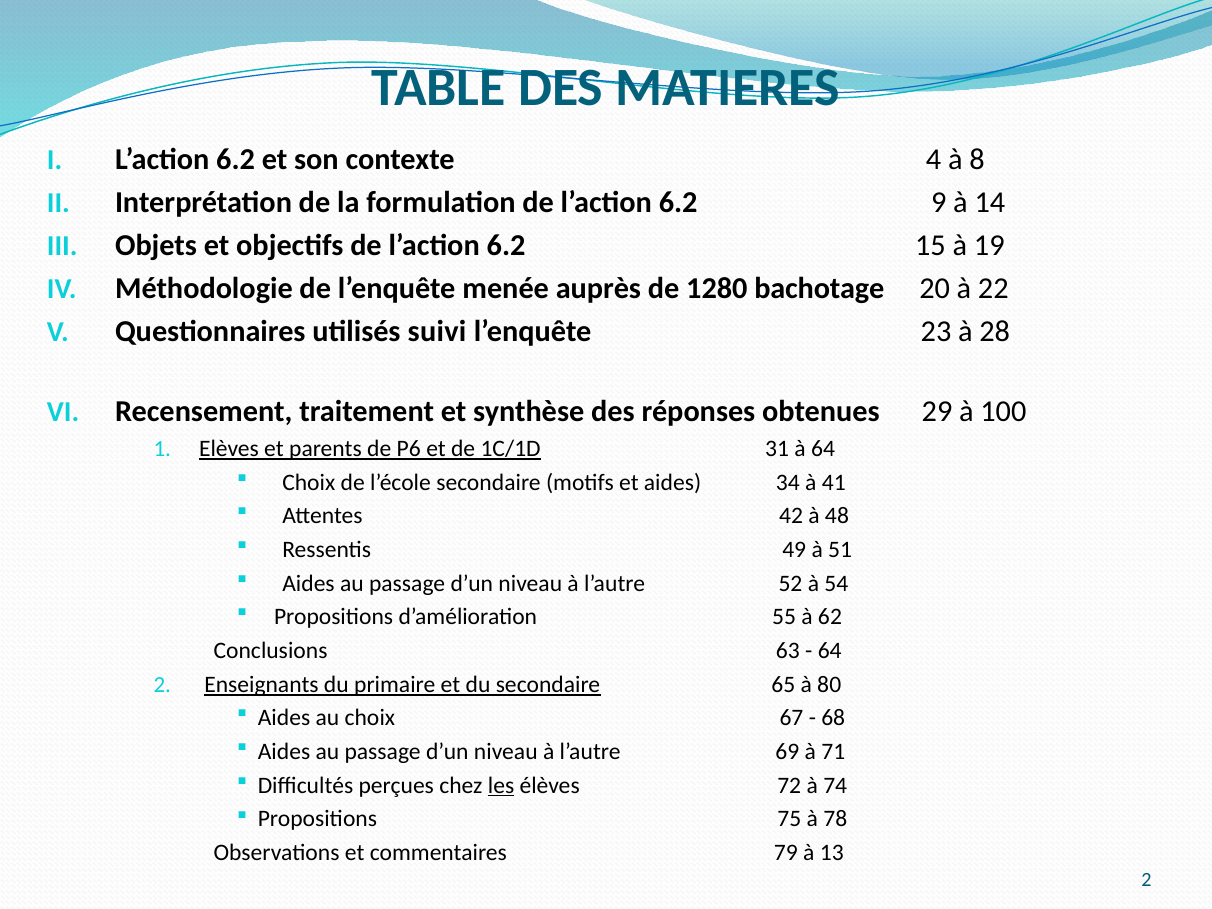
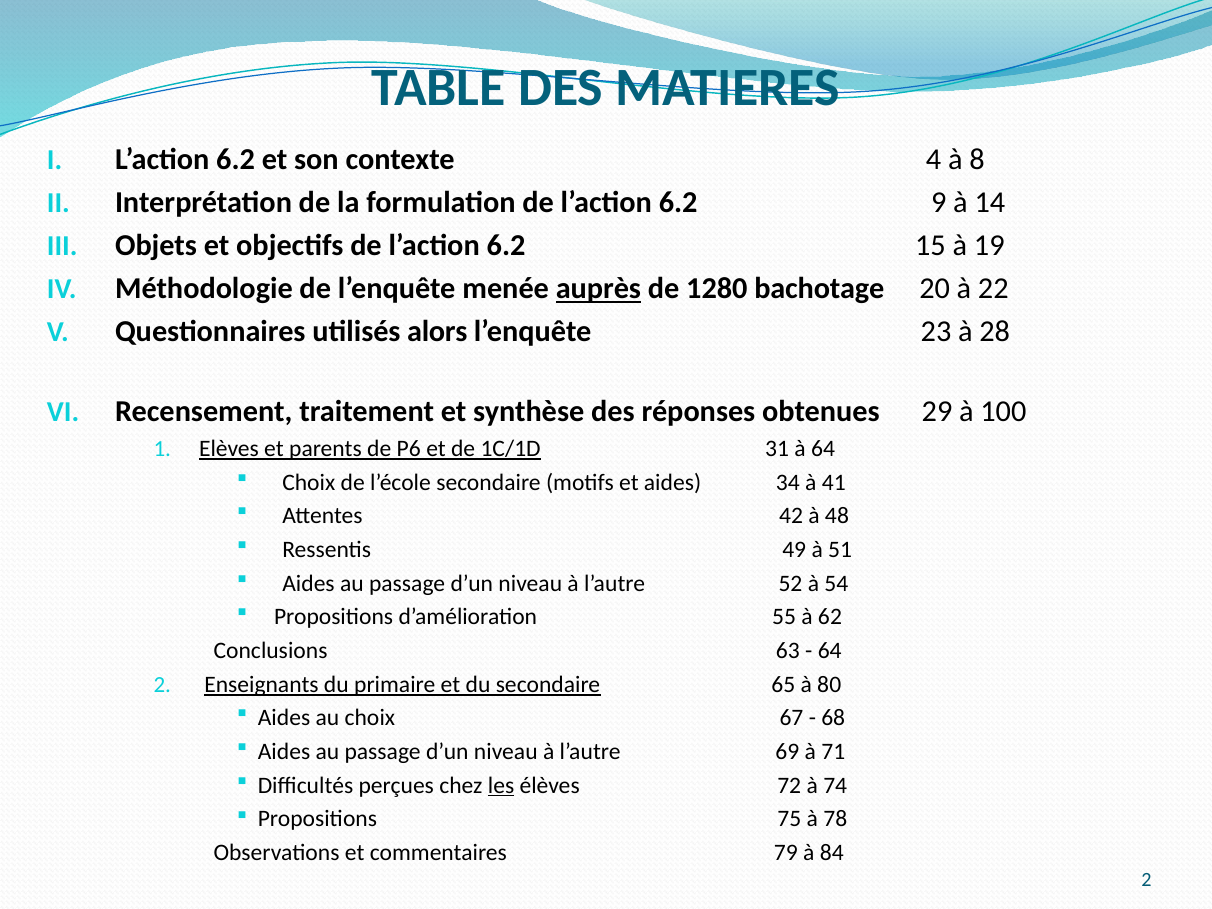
auprès underline: none -> present (598, 289)
suivi: suivi -> alors (437, 332)
13: 13 -> 84 (832, 853)
